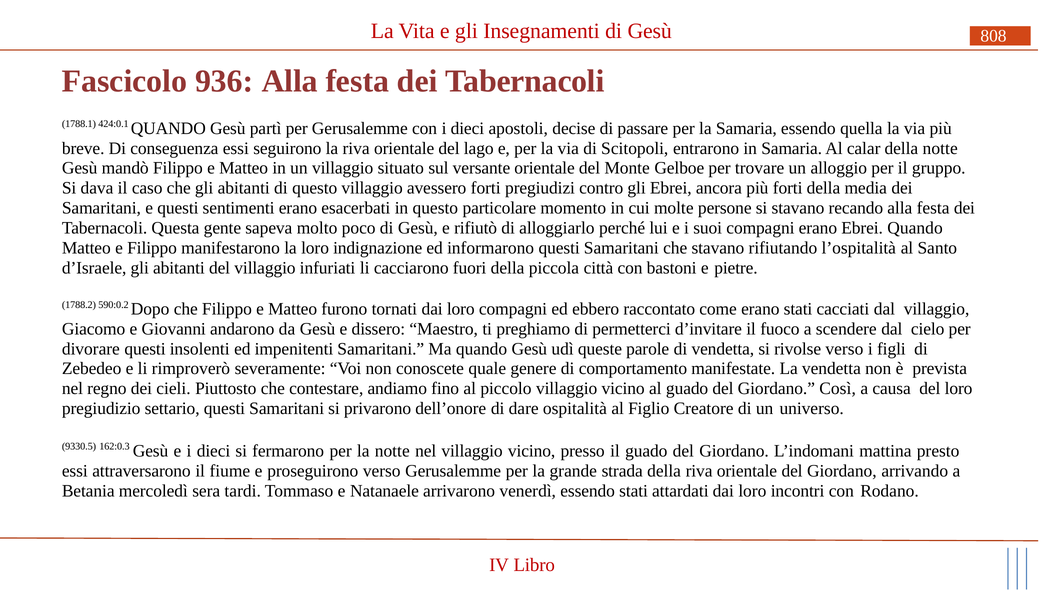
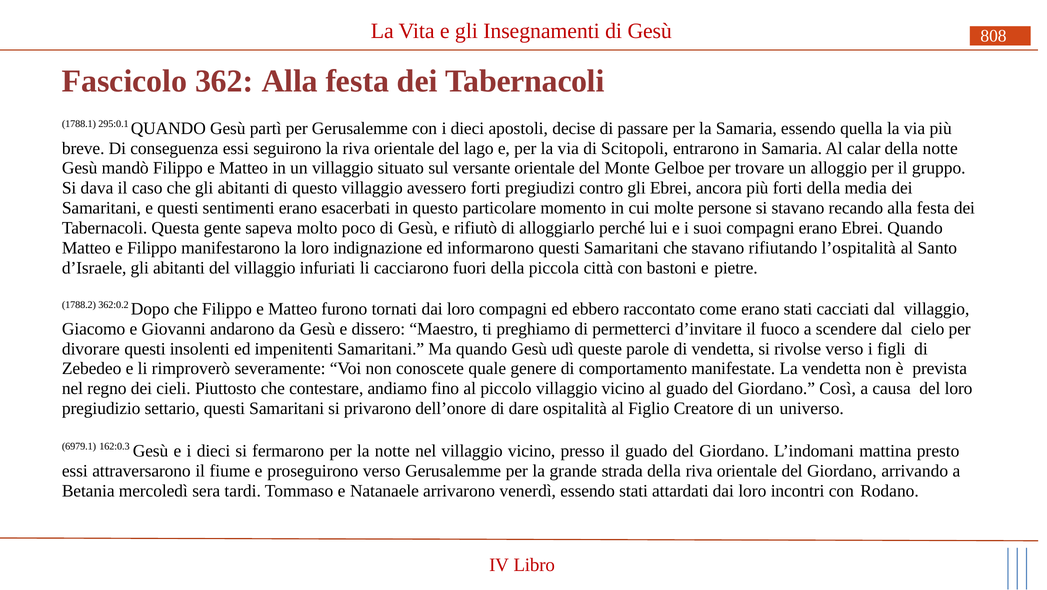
936: 936 -> 362 (224, 81)
424:0.1: 424:0.1 -> 295:0.1 (113, 124)
590:0.2: 590:0.2 -> 362:0.2 (113, 305)
9330.5: 9330.5 -> 6979.1 (79, 446)
